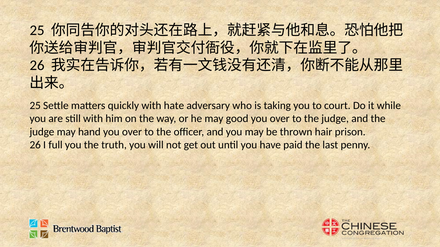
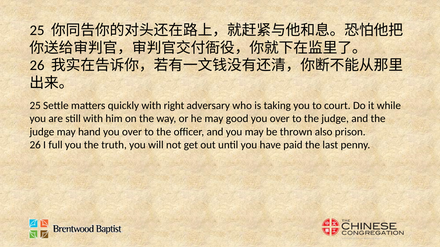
hate: hate -> right (174, 106)
hair: hair -> also (324, 132)
